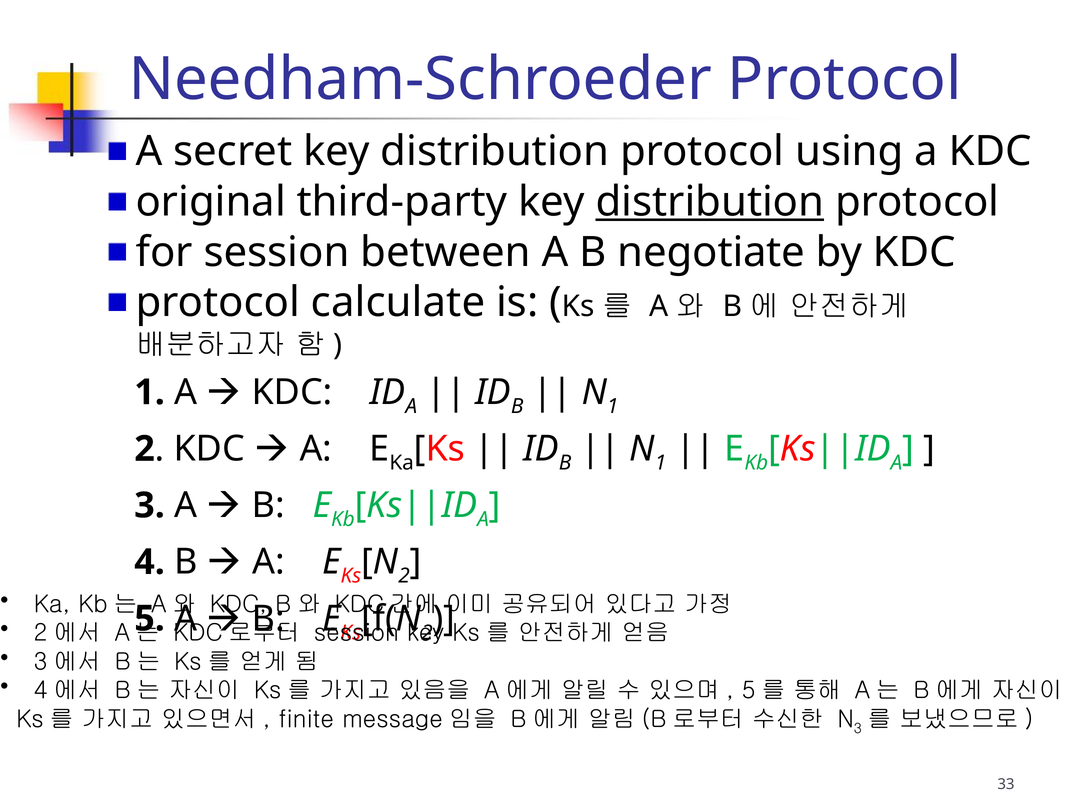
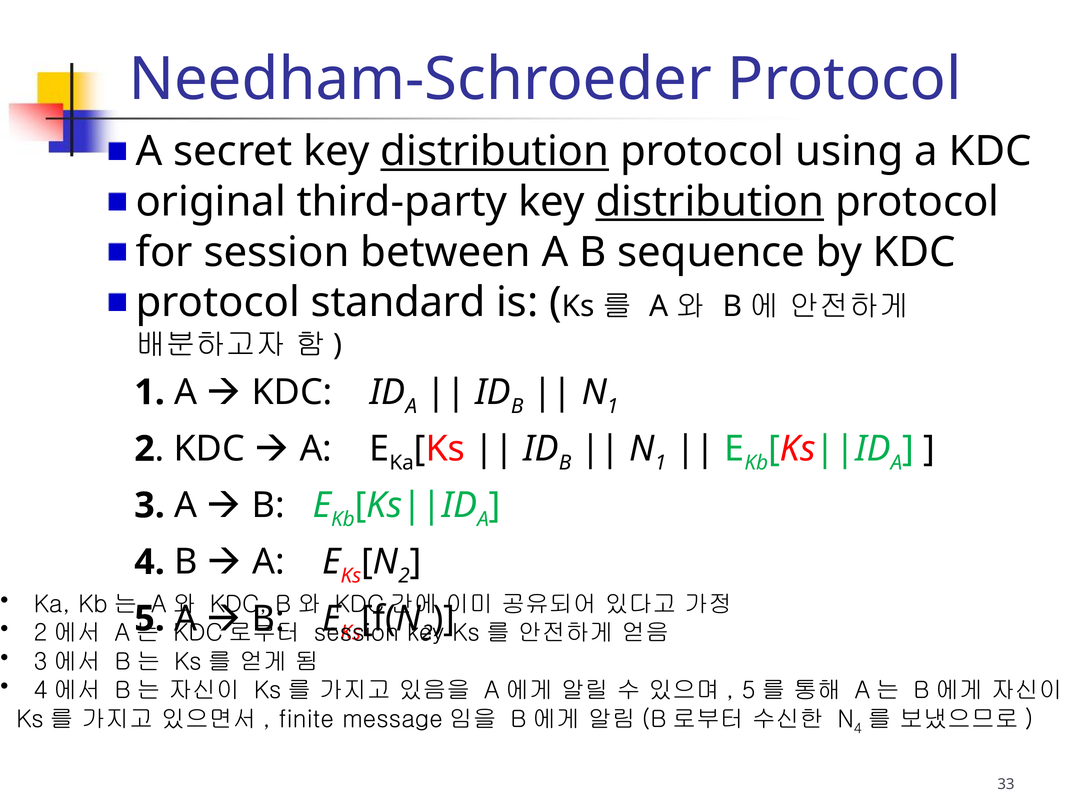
distribution underline: none -> present (495, 152)
negotiate: negotiate -> sequence (711, 252)
calculate: calculate -> standard (398, 303)
3: 3 -> 4 (858, 729)
